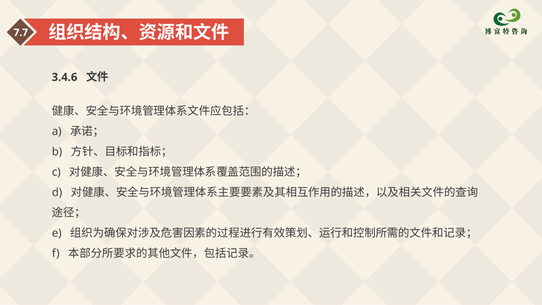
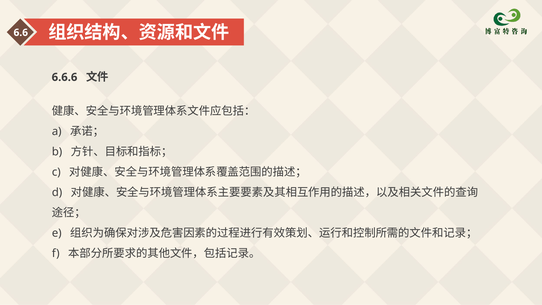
7.7: 7.7 -> 6.6 (21, 33)
3.4.6: 3.4.6 -> 6.6.6 (65, 77)
